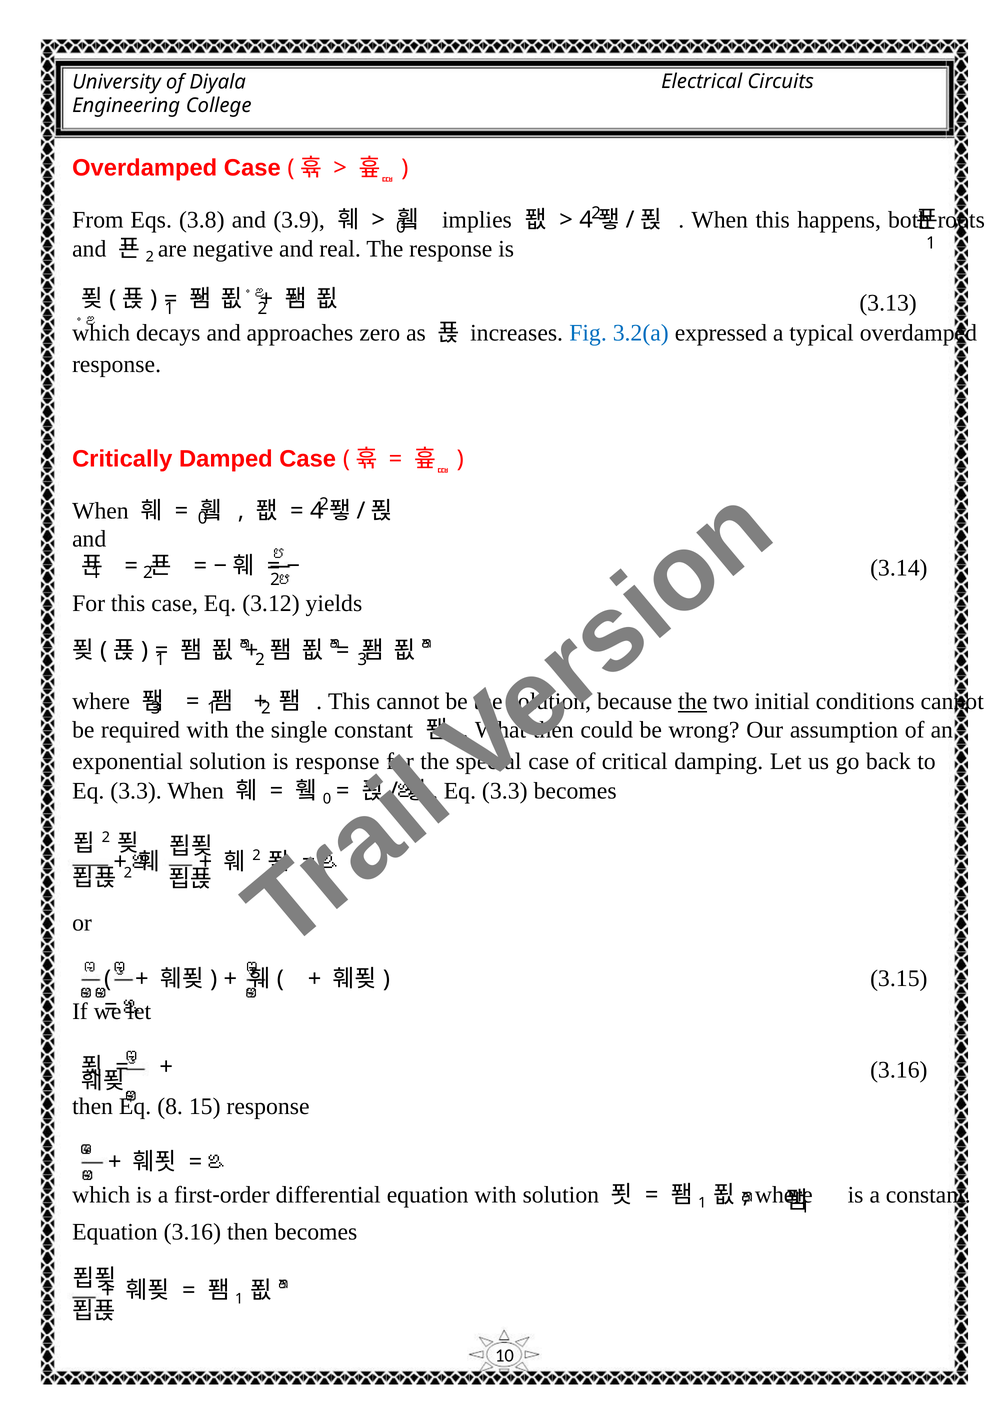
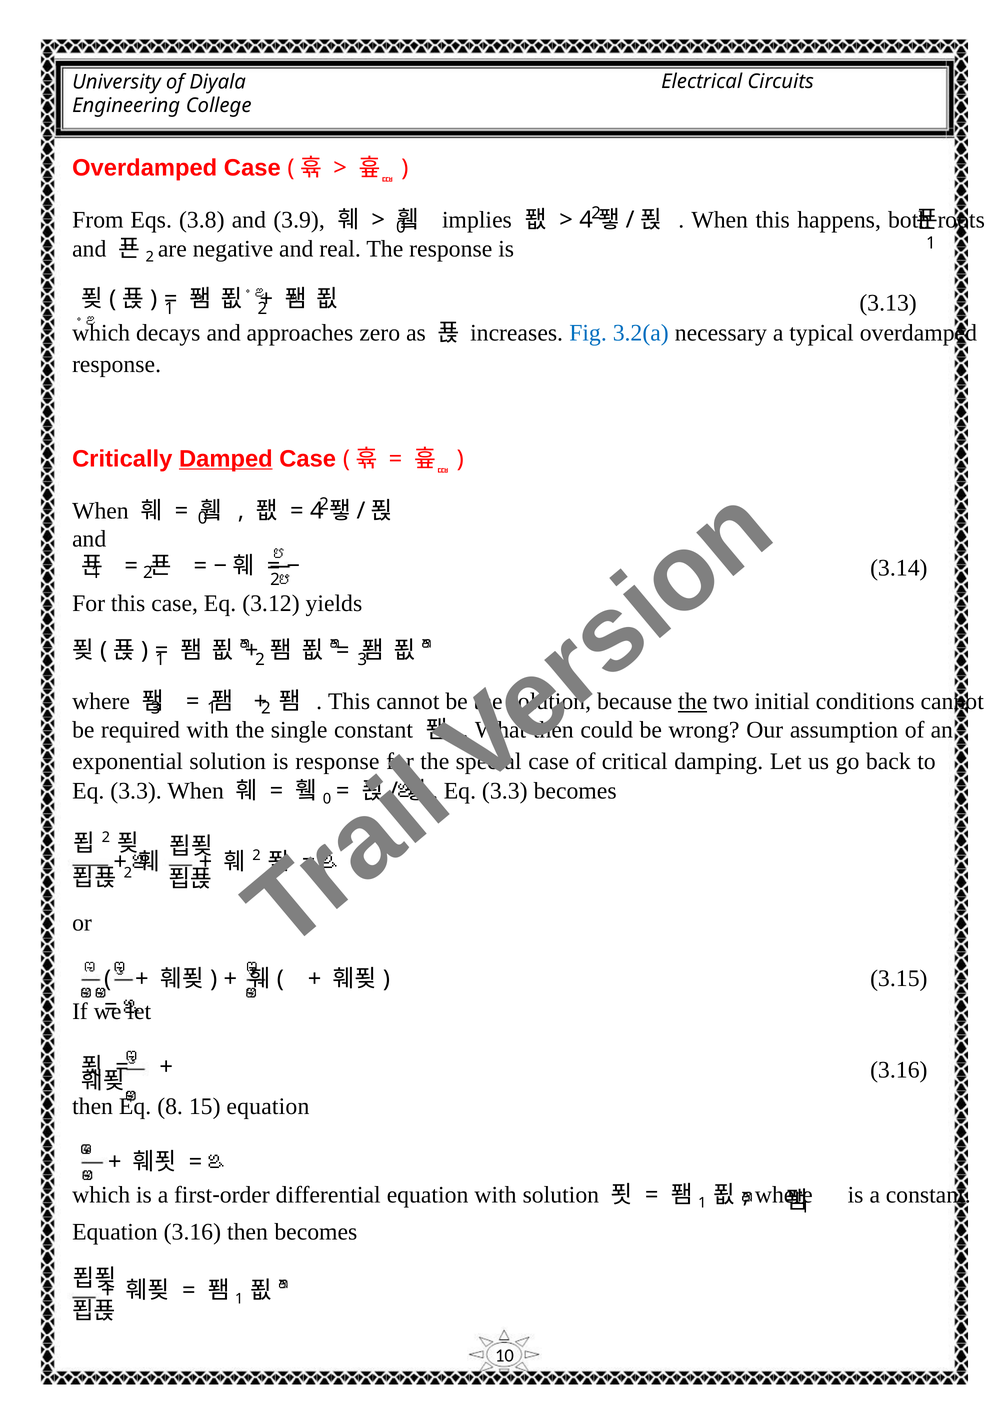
expressed: expressed -> necessary (721, 333)
Damped underline: none -> present (226, 459)
15 response: response -> equation (268, 1106)
